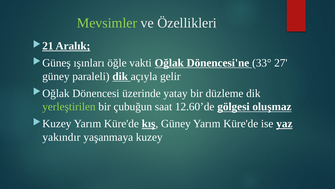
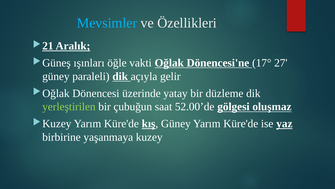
Mevsimler colour: light green -> light blue (107, 23)
33°: 33° -> 17° (262, 63)
12.60’de: 12.60’de -> 52.00’de (195, 106)
yakındır: yakındır -> birbirine (61, 137)
